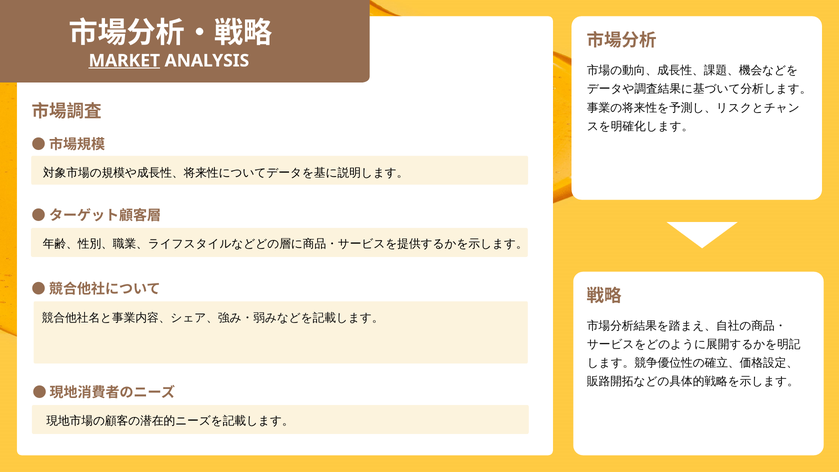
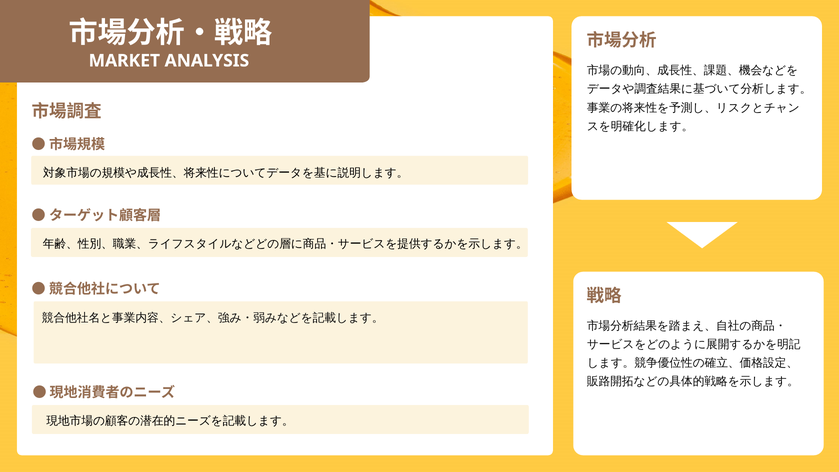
MARKET underline: present -> none (124, 61)
